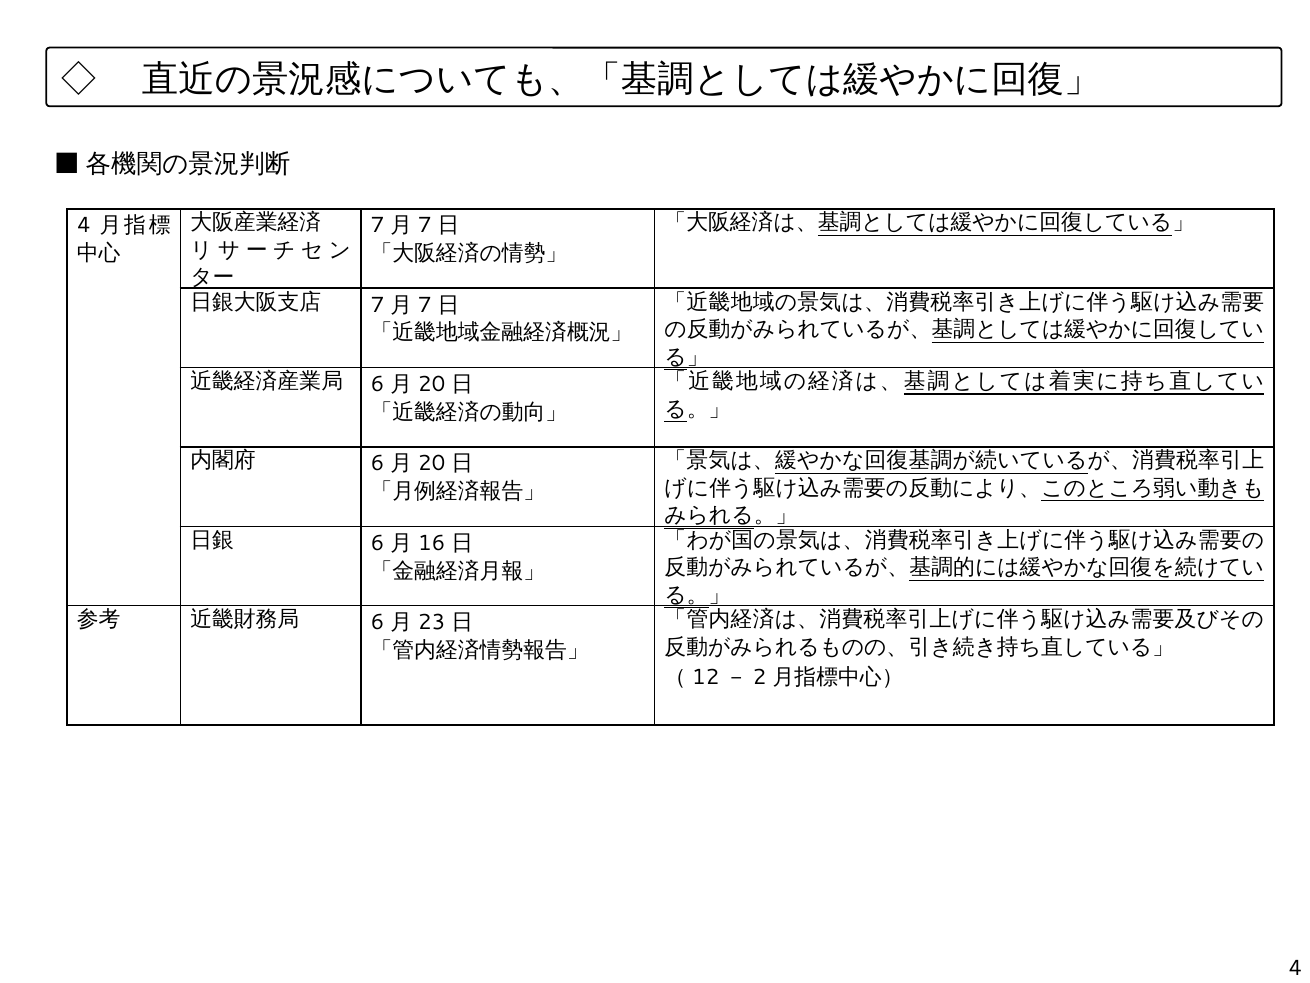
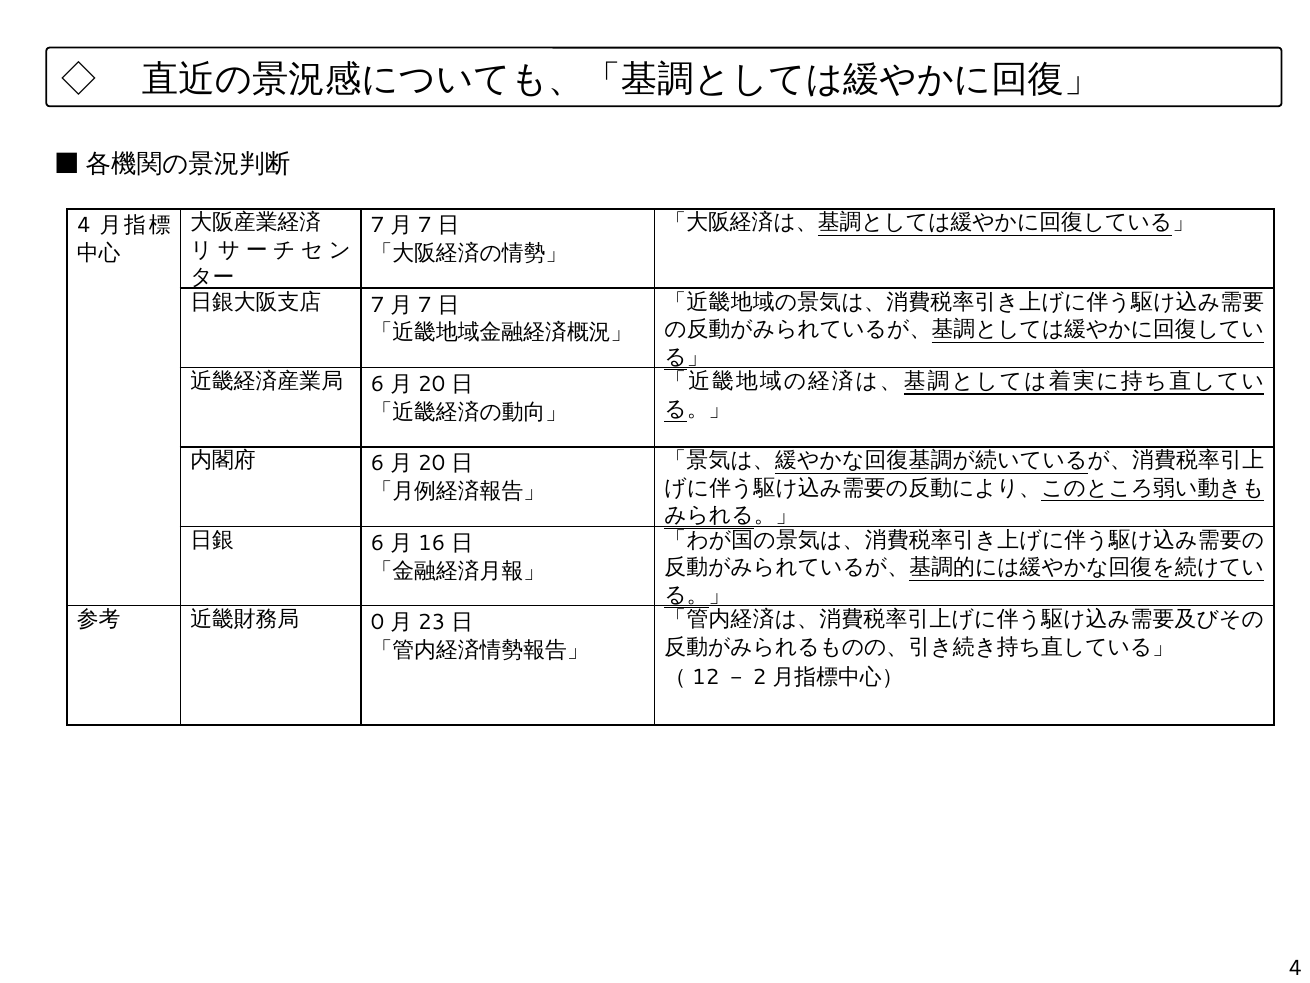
6: 6 -> 0 (377, 622)
